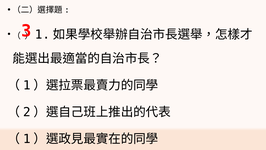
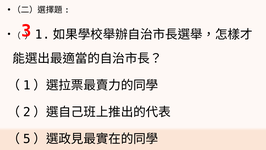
1: 1 -> 5 (27, 139)
